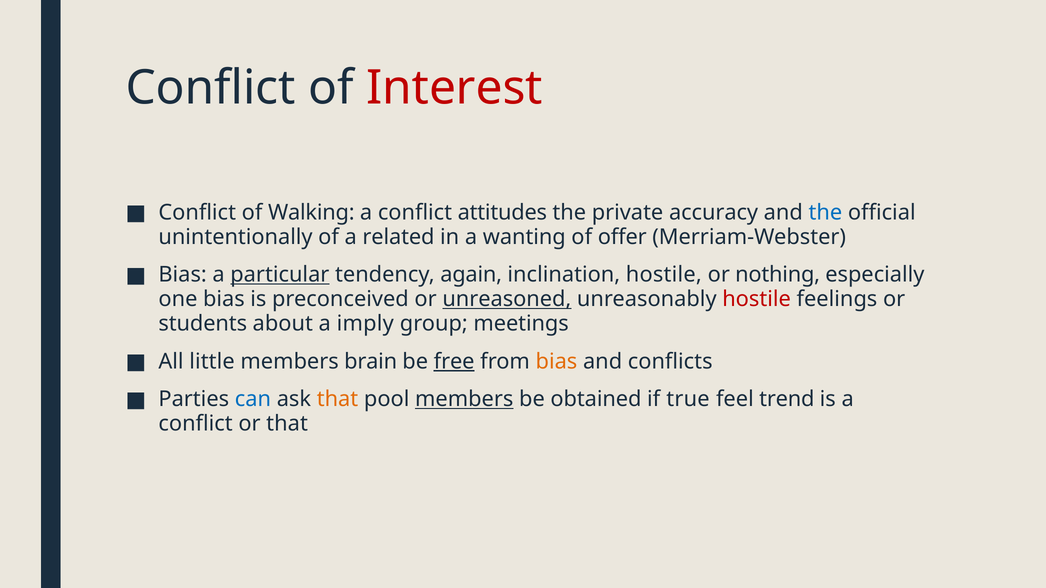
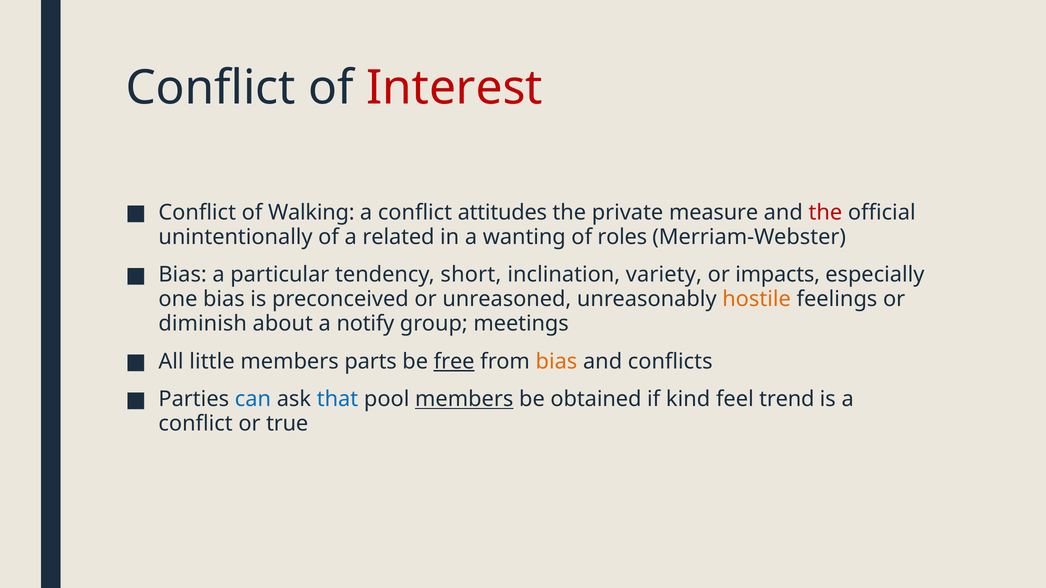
accuracy: accuracy -> measure (714, 213)
the colour: blue -> red (825, 213)
offer: offer -> roles (622, 237)
particular underline: present -> none (280, 275)
again: again -> short (471, 275)
inclination hostile: hostile -> variety (664, 275)
nothing: nothing -> impacts (778, 275)
unreasoned underline: present -> none (507, 299)
hostile colour: red -> orange (757, 299)
students: students -> diminish (203, 324)
imply: imply -> notify (365, 324)
brain: brain -> parts (371, 362)
that colour: orange -> blue (337, 399)
true: true -> kind (688, 399)
or that: that -> true (287, 424)
